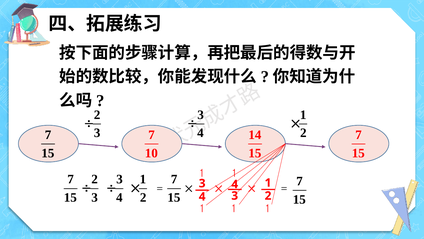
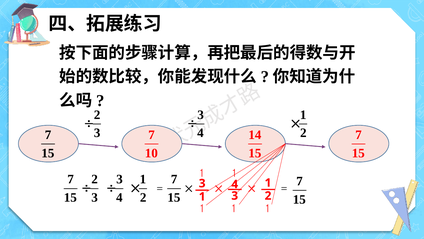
4: 4 -> 1 (202, 196)
